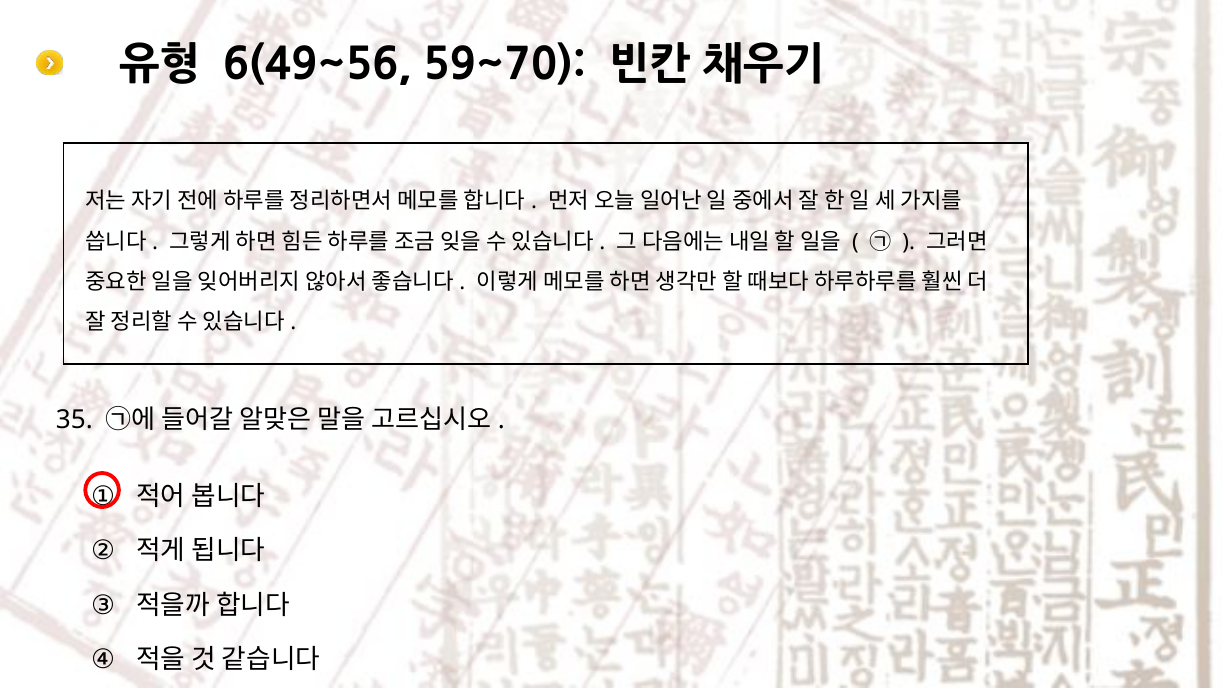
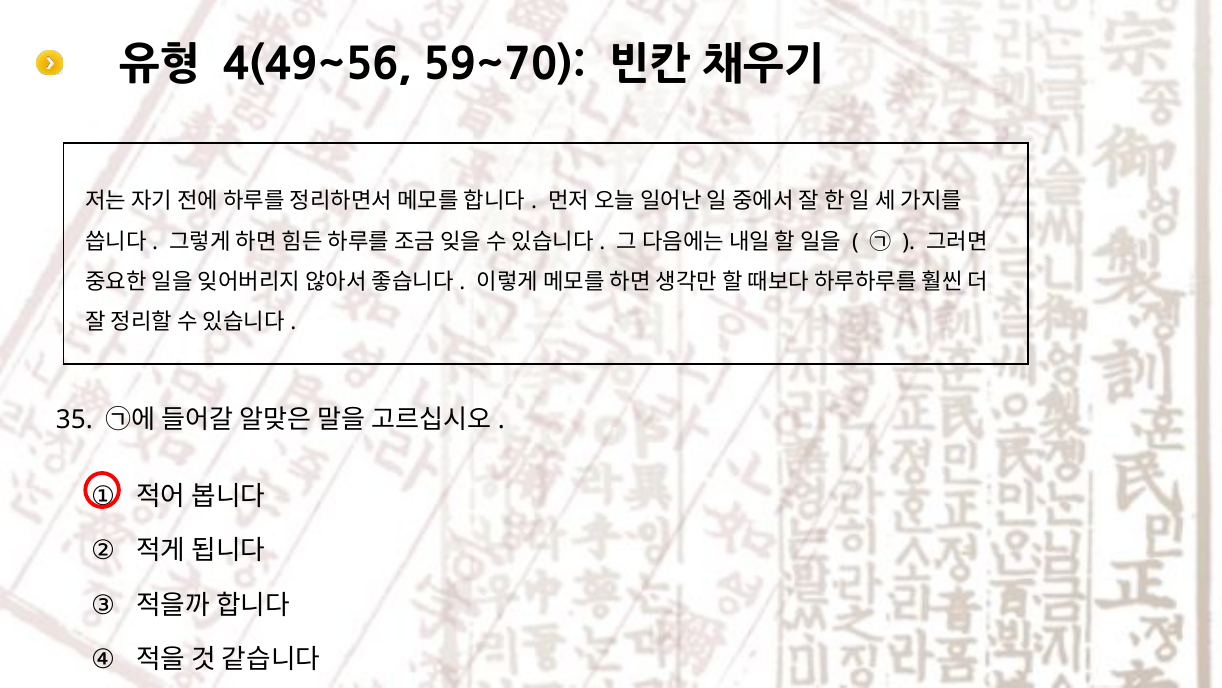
6(49~56: 6(49~56 -> 4(49~56 (317, 65)
